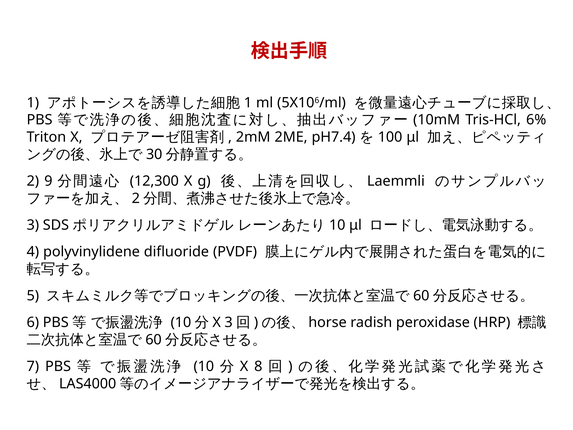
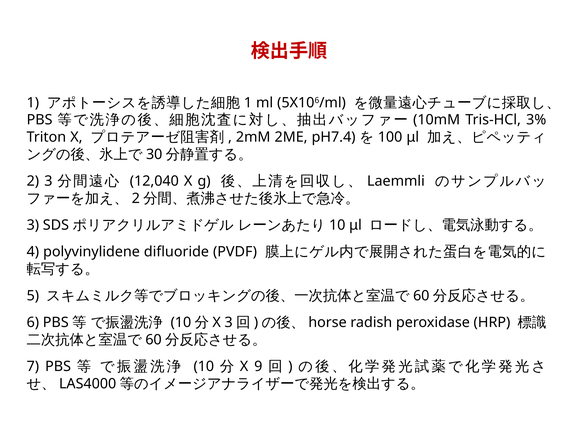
6%: 6% -> 3% (536, 120)
2 9: 9 -> 3 (48, 181)
12,300: 12,300 -> 12,040 (154, 181)
8: 8 -> 9 (258, 366)
